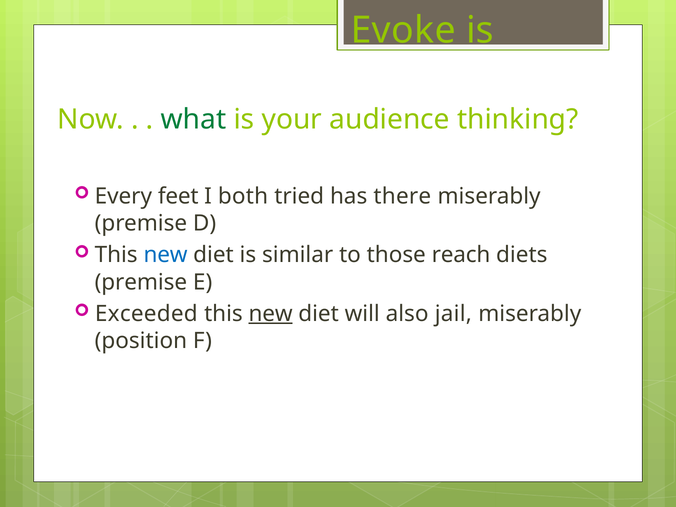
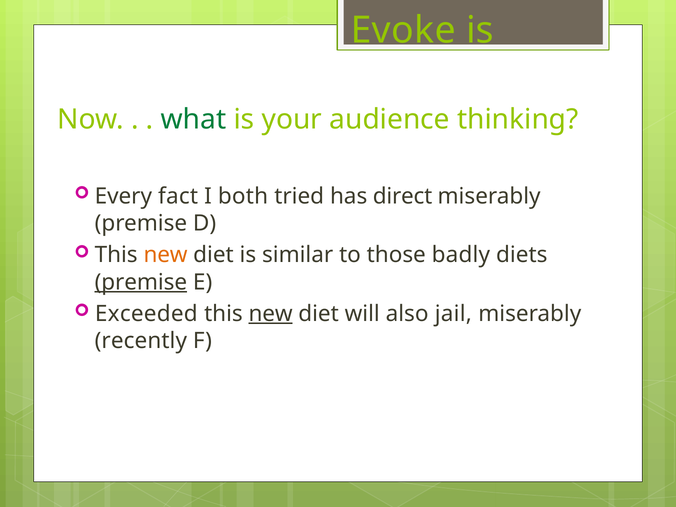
feet: feet -> fact (178, 196)
there: there -> direct (403, 196)
new colour: blue -> orange (166, 255)
reach: reach -> badly (461, 255)
premise underline: none -> present (141, 282)
position: position -> recently (141, 341)
